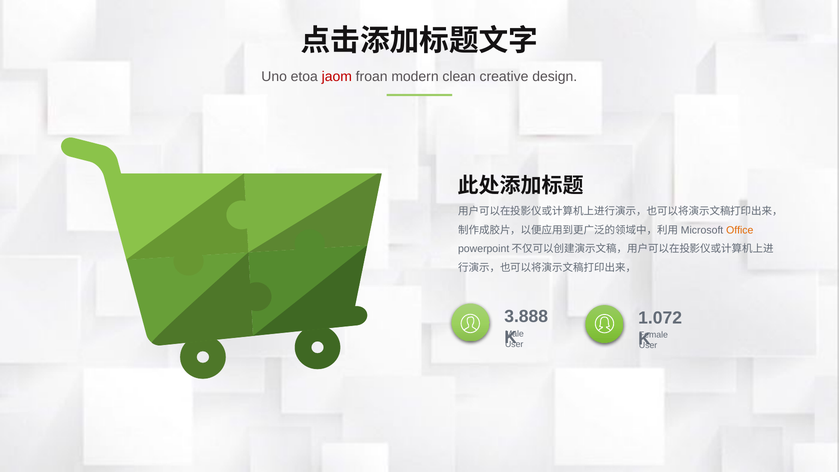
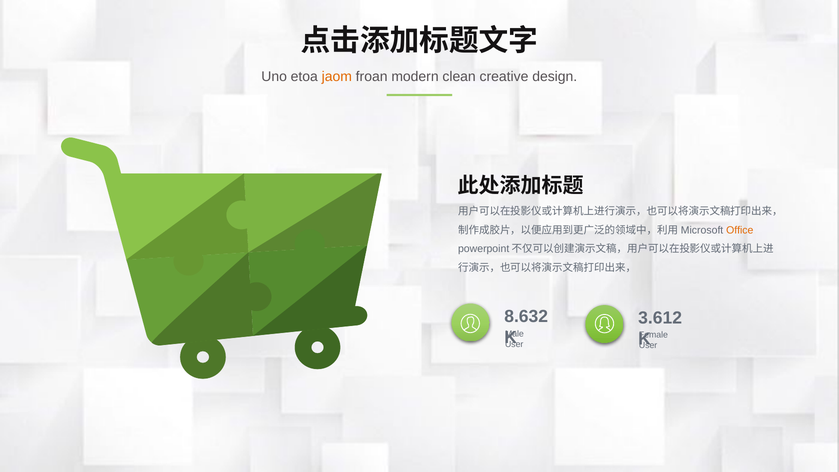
jaom colour: red -> orange (337, 77)
3.888: 3.888 -> 8.632 (526, 317)
1.072: 1.072 -> 3.612 (660, 318)
